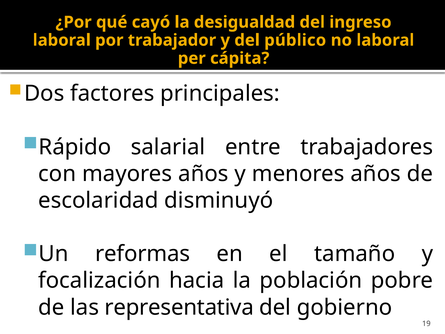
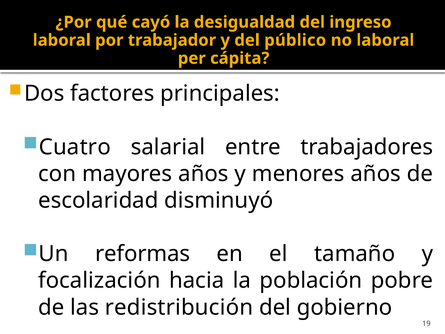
Rápido: Rápido -> Cuatro (75, 147)
representativa: representativa -> redistribución (179, 307)
